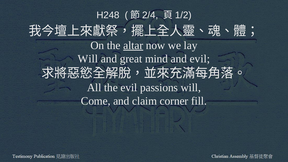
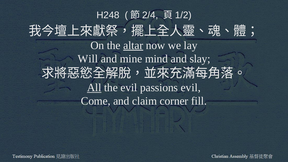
great: great -> mine (131, 59)
and evil: evil -> slay (200, 59)
All underline: none -> present (94, 88)
passions will: will -> evil (191, 88)
